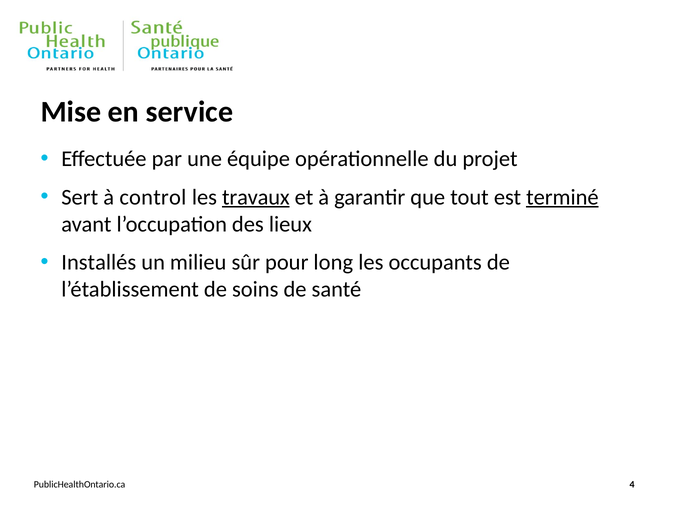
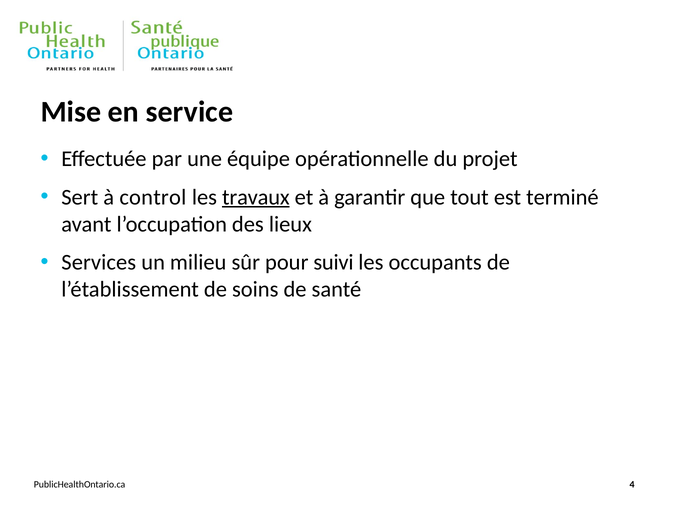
terminé underline: present -> none (562, 197)
Installés: Installés -> Services (99, 263)
long: long -> suivi (333, 263)
